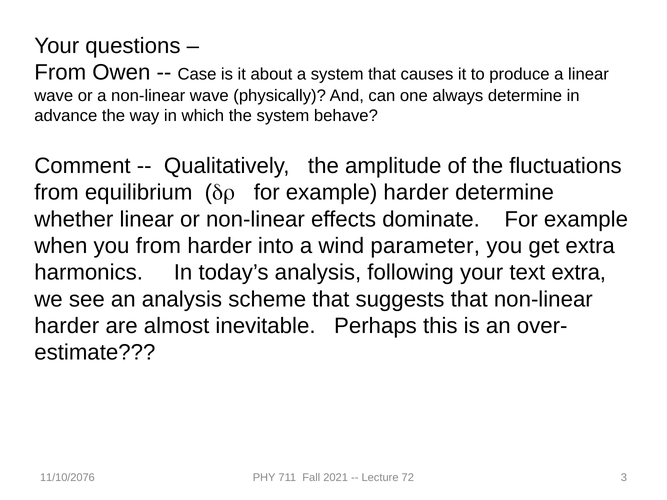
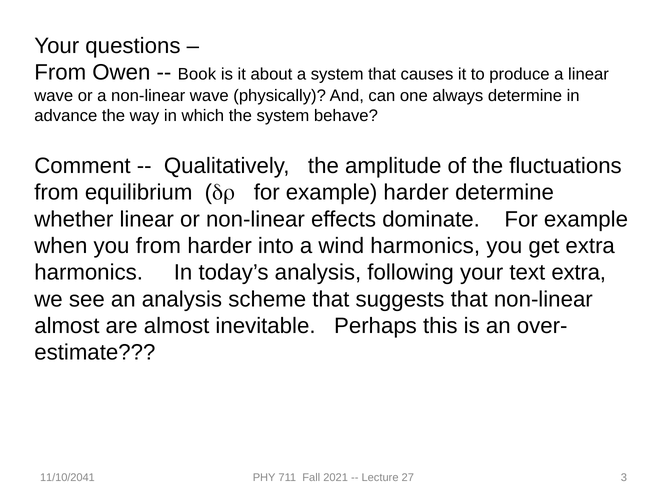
Case: Case -> Book (197, 74)
wind parameter: parameter -> harmonics (425, 246)
harder: harder -> almost (67, 326)
11/10/2076: 11/10/2076 -> 11/10/2041 (67, 478)
72: 72 -> 27 (408, 478)
